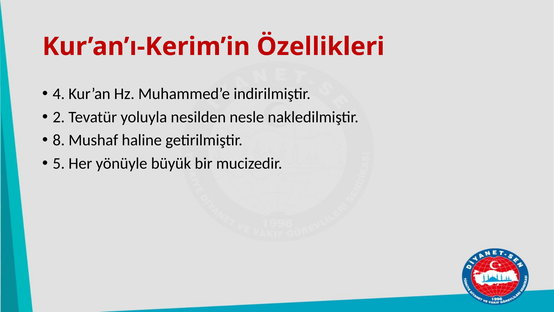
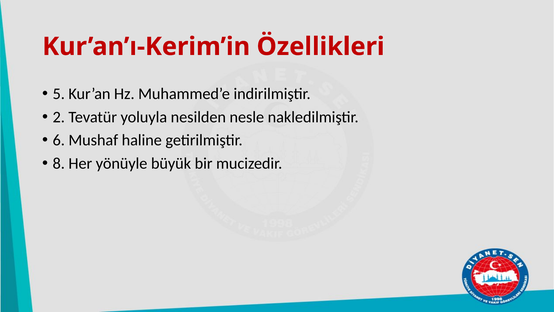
4: 4 -> 5 (59, 94)
8: 8 -> 6 (59, 140)
5: 5 -> 8 (59, 163)
